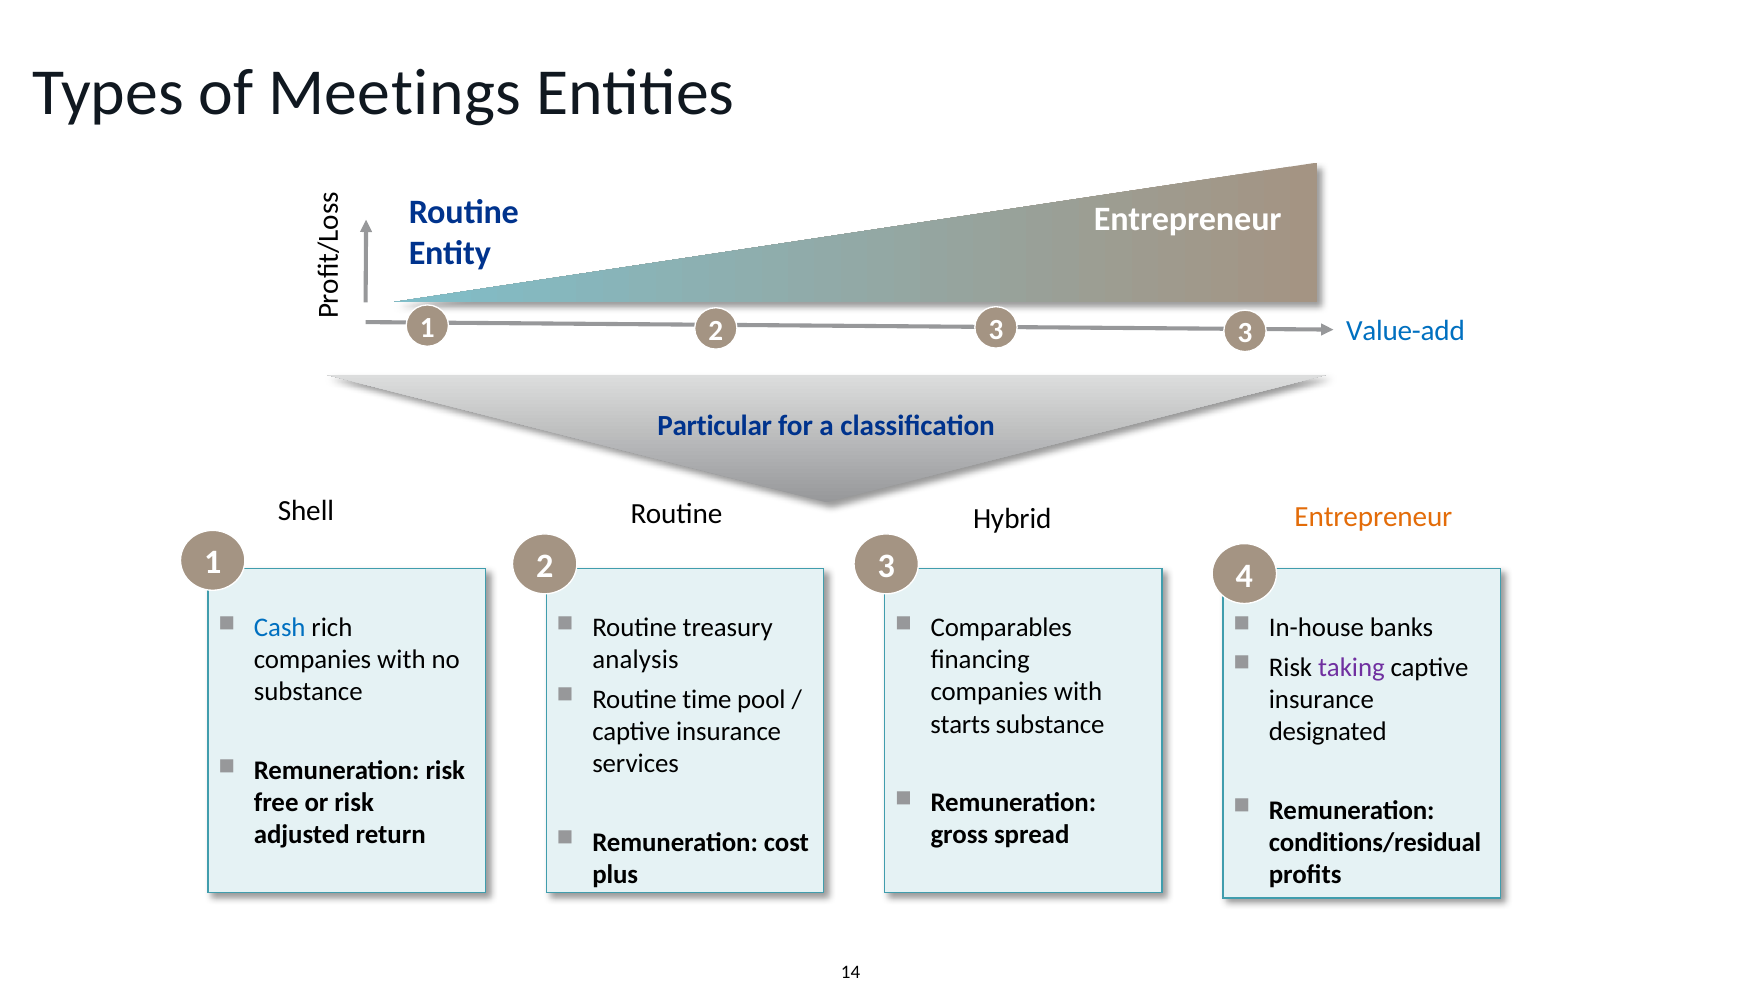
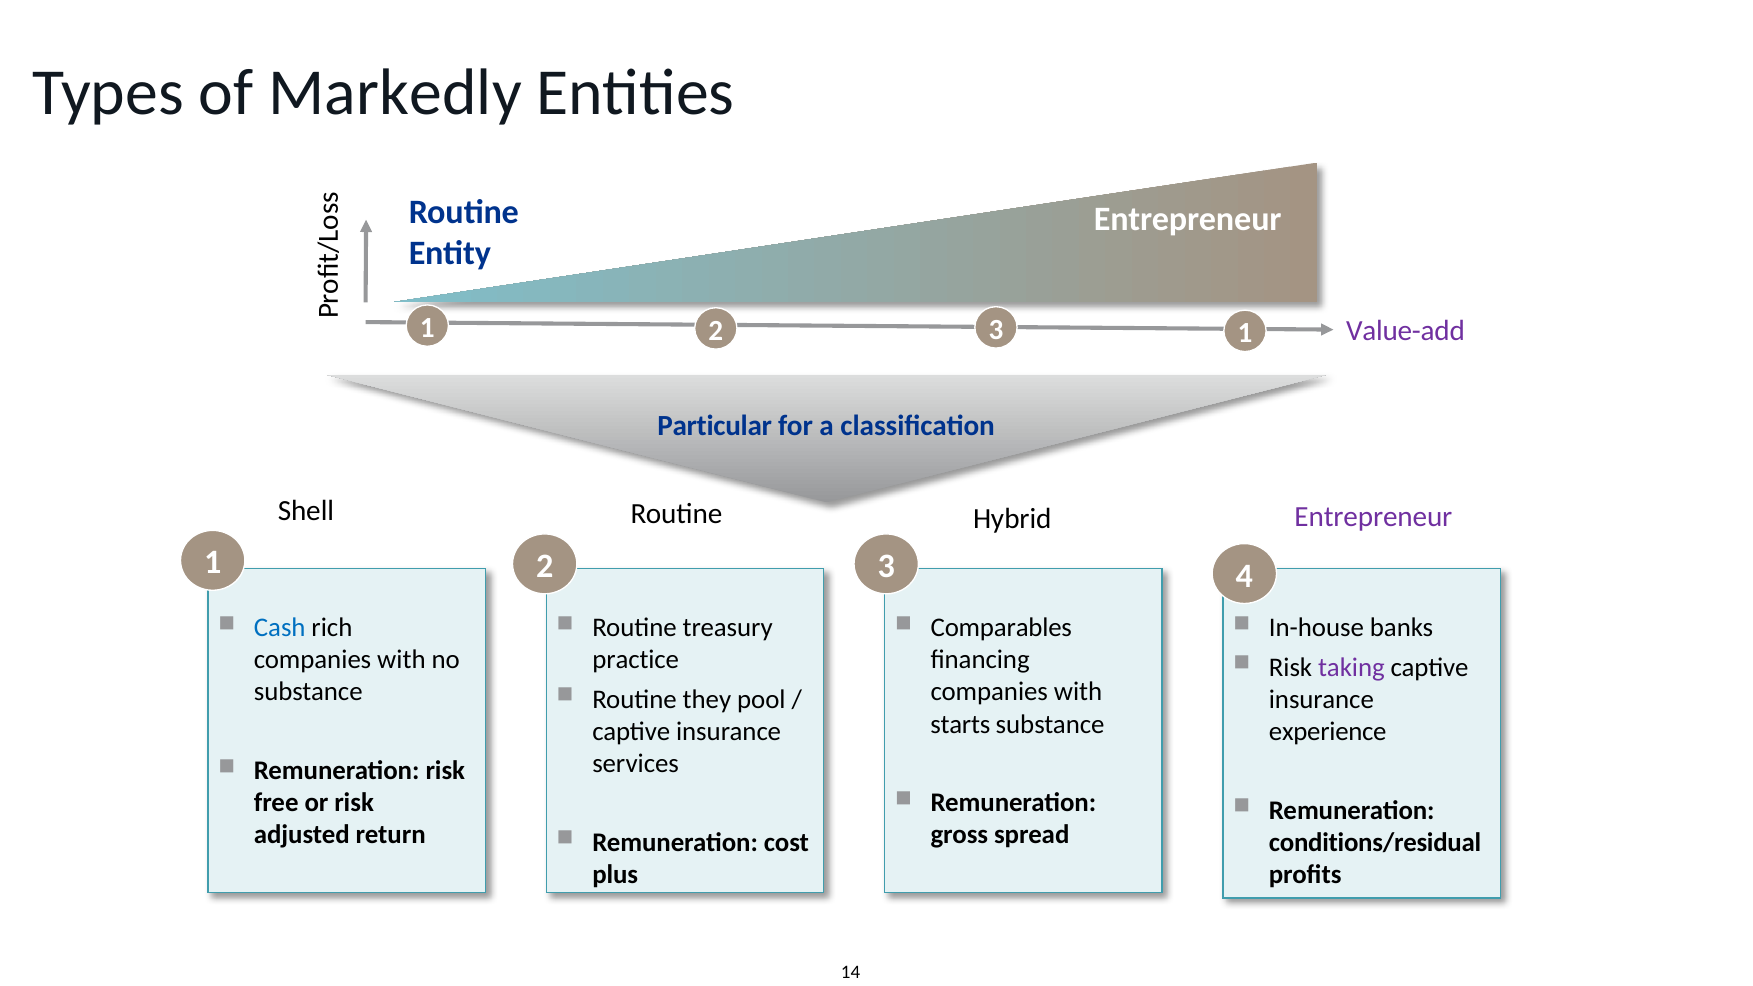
Meetings: Meetings -> Markedly (395, 93)
3 3: 3 -> 1 (1245, 333)
Value-add colour: blue -> purple (1405, 331)
Entrepreneur colour: orange -> purple (1373, 517)
analysis: analysis -> practice (636, 660)
time: time -> they (707, 699)
designated: designated -> experience (1328, 732)
